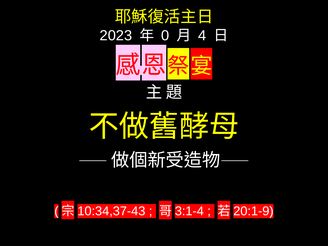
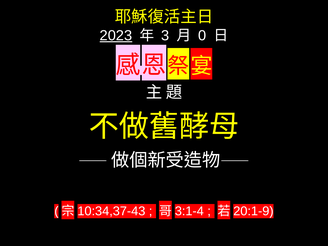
2023 underline: none -> present (116, 35)
0: 0 -> 3 (165, 35)
4: 4 -> 0 (202, 35)
